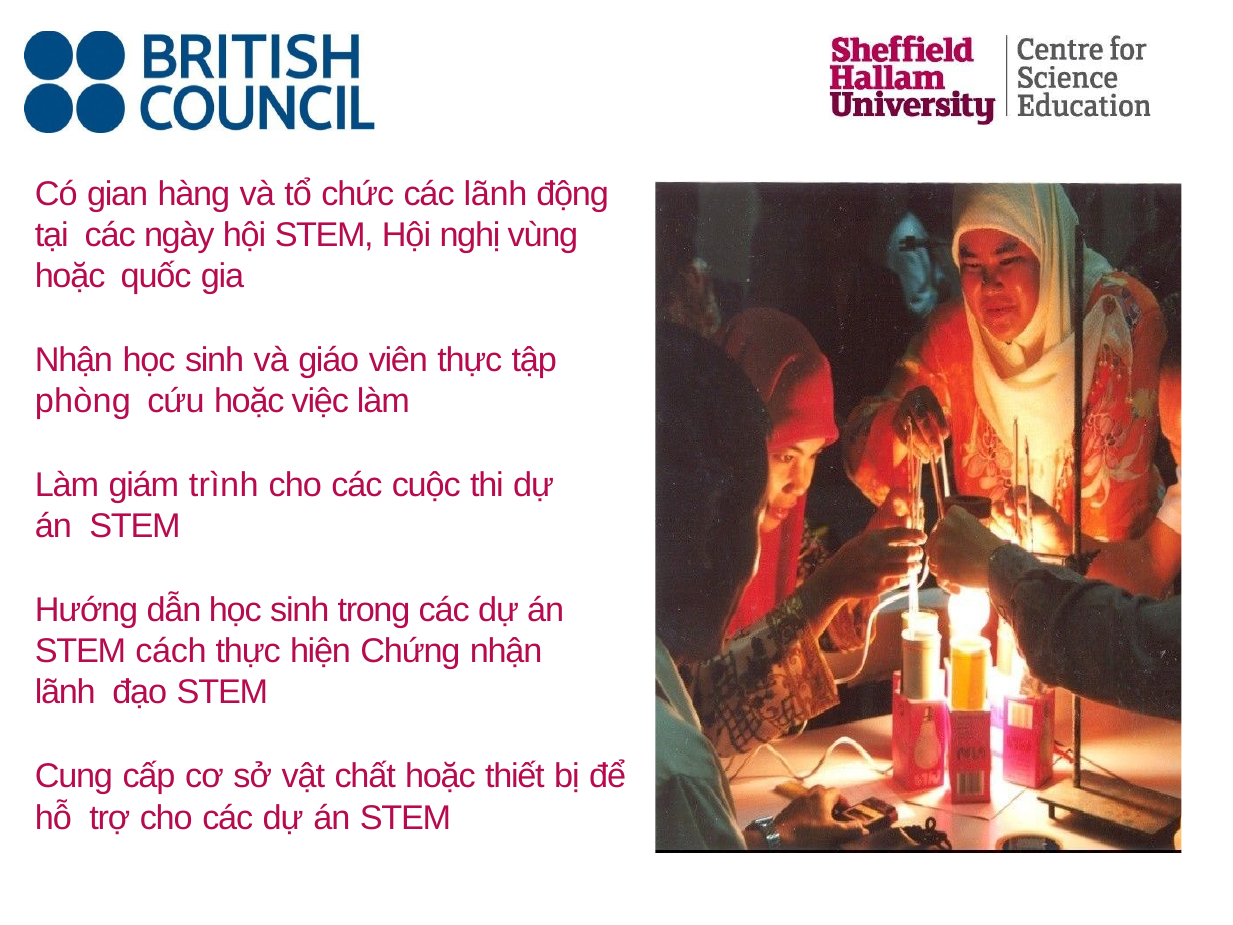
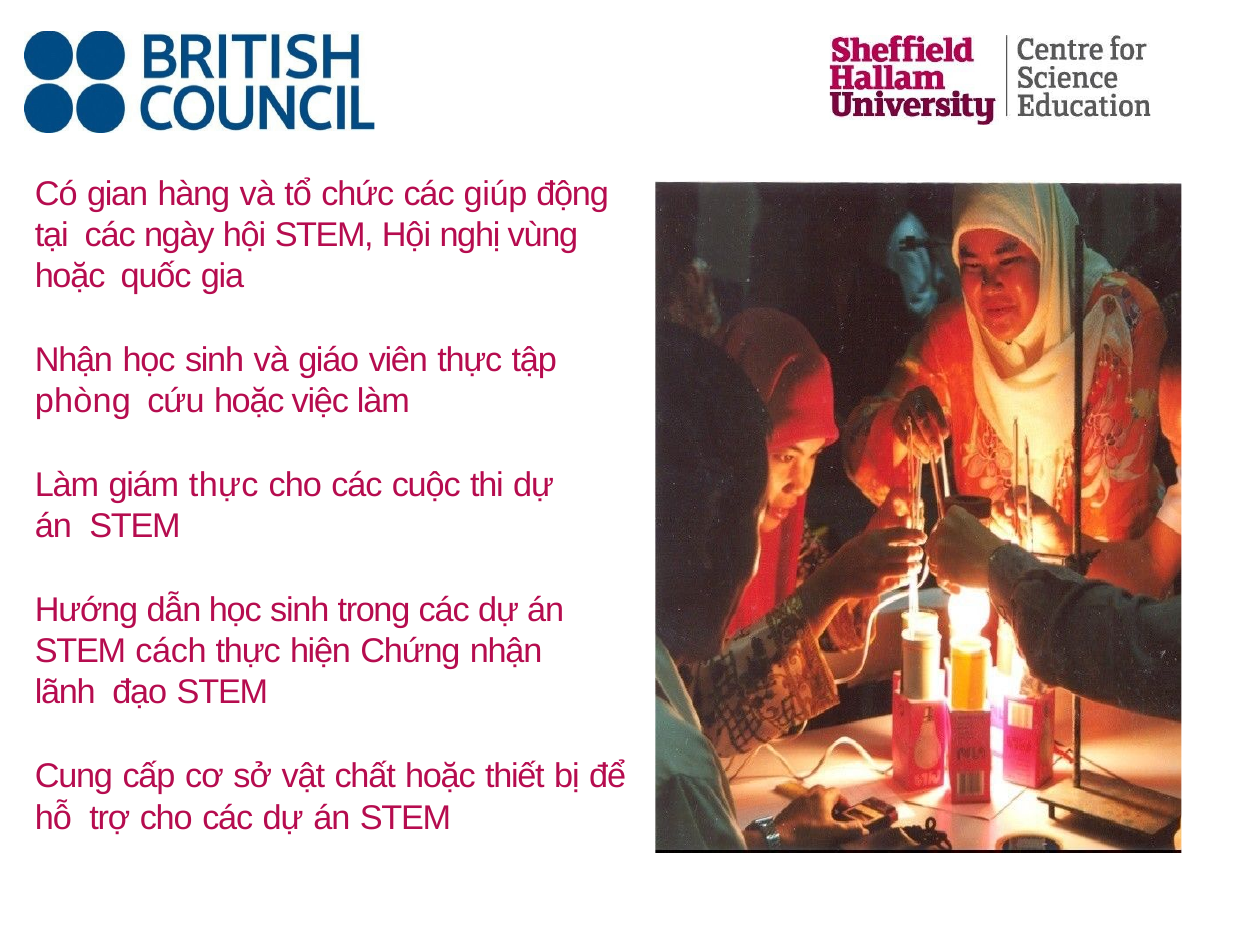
các lãnh: lãnh -> giúp (496, 194)
giám trình: trình -> thực (224, 485)
